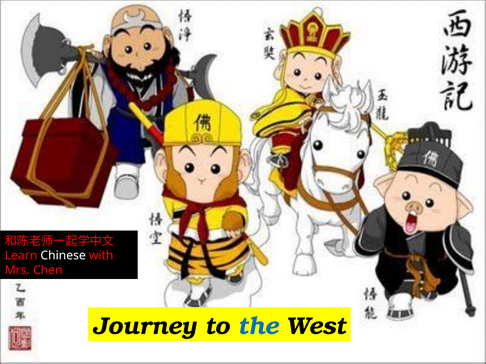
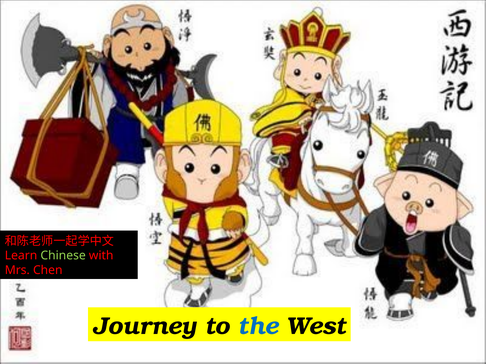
Chinese colour: white -> light green (63, 256)
